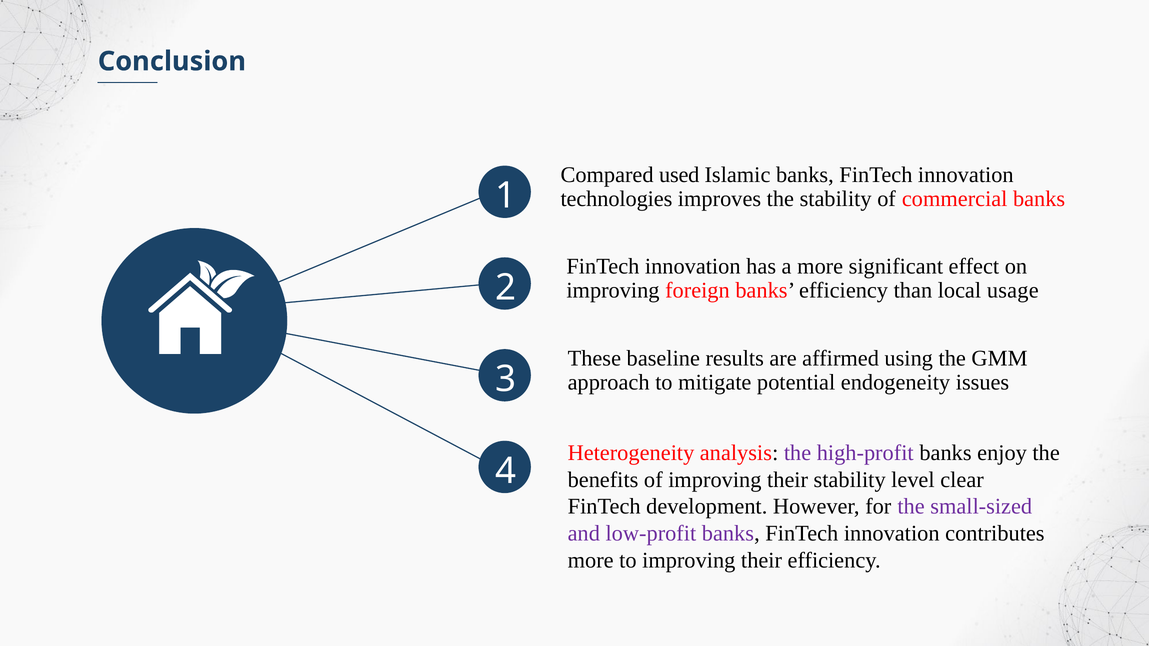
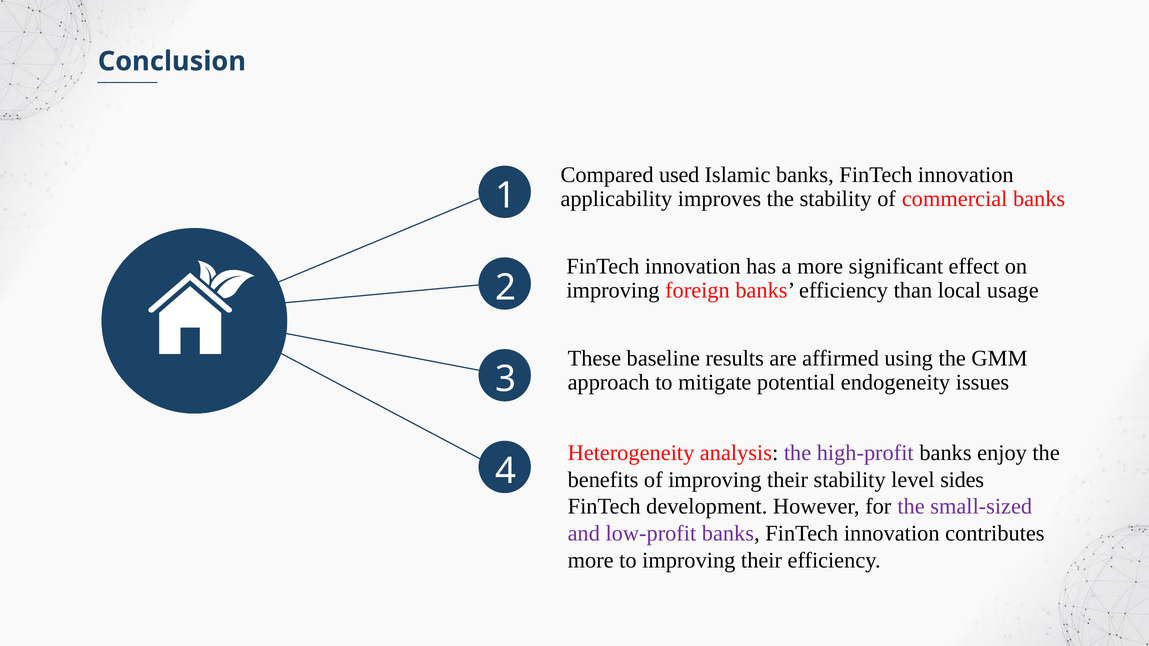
technologies: technologies -> applicability (616, 199)
clear: clear -> sides (962, 480)
